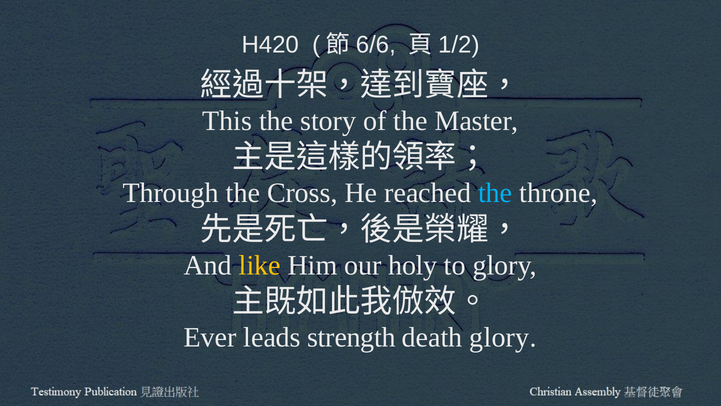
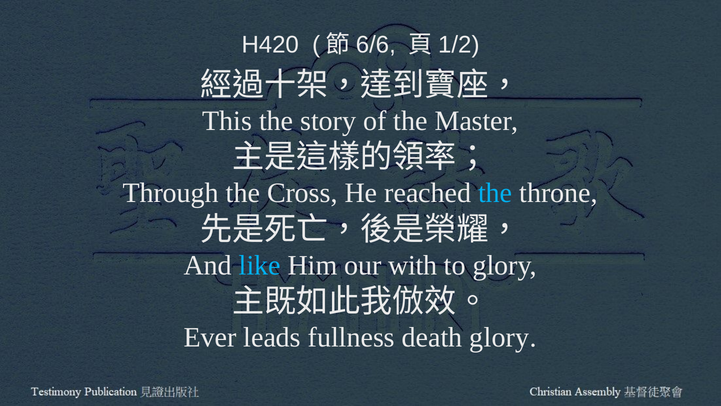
like colour: yellow -> light blue (260, 265)
holy: holy -> with (413, 265)
strength: strength -> fullness (351, 337)
